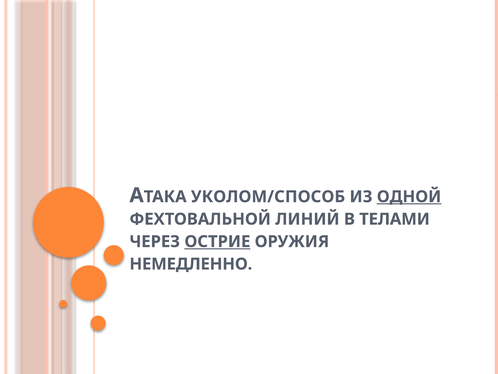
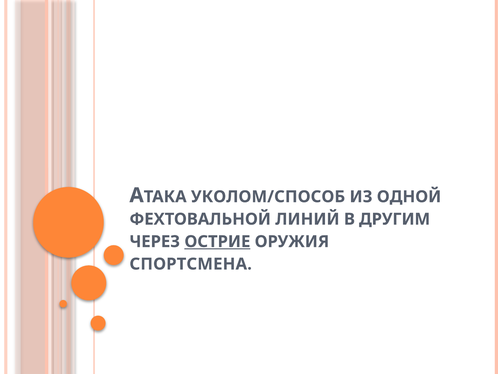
ОДНОЙ underline: present -> none (409, 196)
ТЕЛАМИ: ТЕЛАМИ -> ДРУГИМ (395, 219)
НЕМЕДЛЕННО: НЕМЕДЛЕННО -> СПОРТСМЕНА (191, 264)
